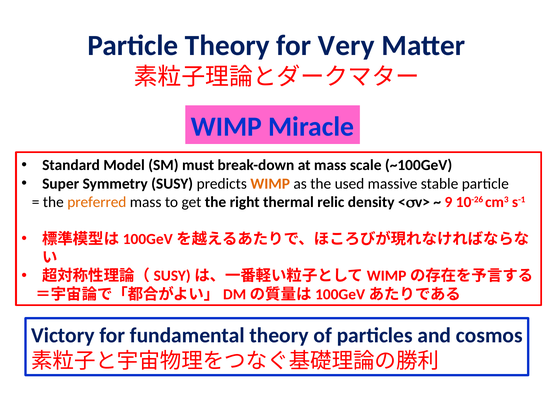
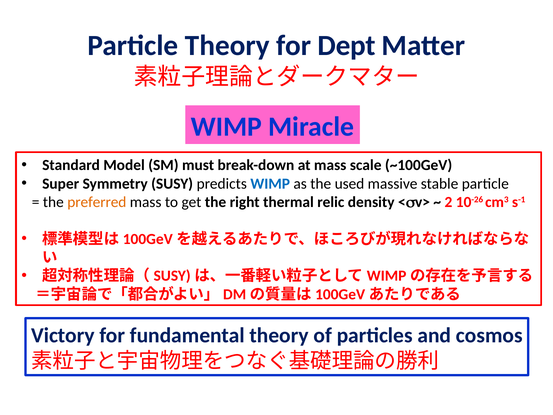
Very: Very -> Dept (347, 45)
WIMP colour: orange -> blue (270, 184)
9: 9 -> 2 (448, 202)
